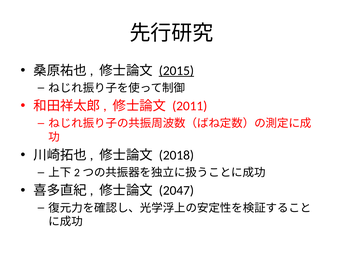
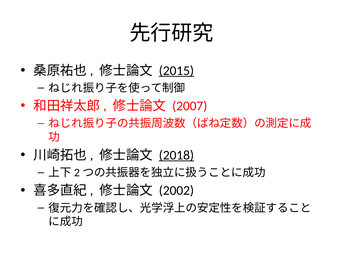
2011: 2011 -> 2007 (190, 106)
2018 underline: none -> present (176, 155)
2047: 2047 -> 2002 (176, 191)
